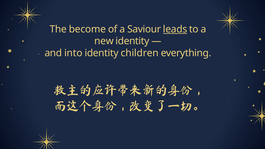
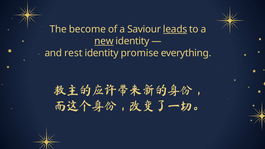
new underline: none -> present (104, 41)
into: into -> rest (73, 53)
children: children -> promise (140, 53)
